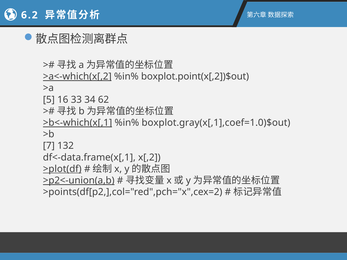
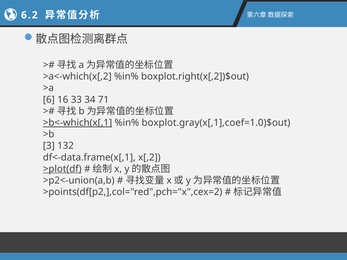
>a<-which(x[,2 underline: present -> none (77, 77)
boxplot.point(x[,2])$out: boxplot.point(x[,2])$out -> boxplot.right(x[,2])$out (195, 77)
5: 5 -> 6 (49, 100)
62: 62 -> 71 (103, 100)
7: 7 -> 3 (49, 146)
>p2<-union(a,b underline: present -> none (79, 181)
